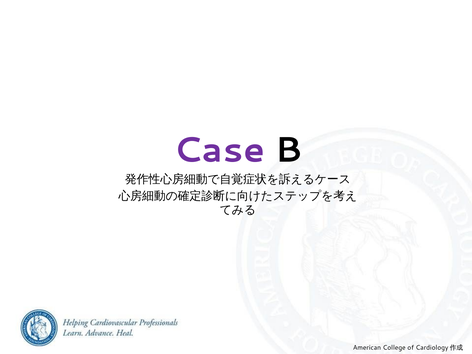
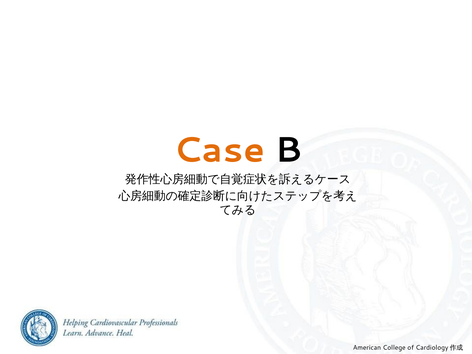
Case colour: purple -> orange (219, 150)
